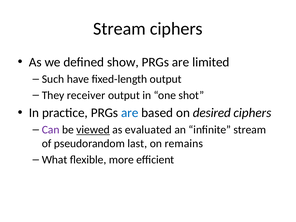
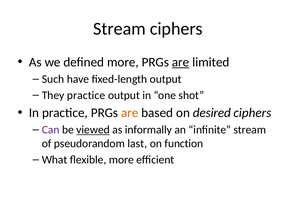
defined show: show -> more (123, 62)
are underline: none -> present (181, 62)
They receiver: receiver -> practice (86, 95)
are colour: blue -> orange (130, 113)
evaluated: evaluated -> informally (148, 130)
remains: remains -> function (184, 144)
